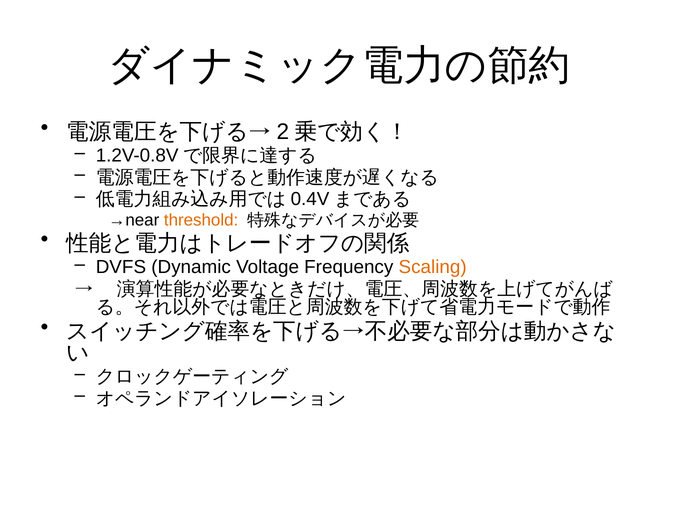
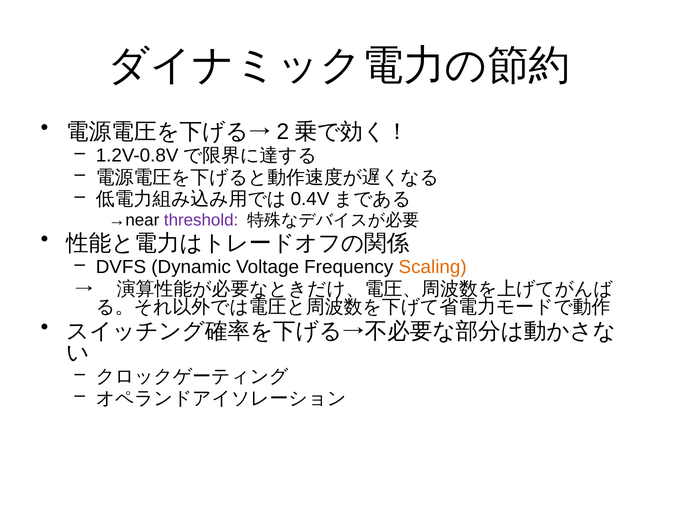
threshold colour: orange -> purple (201, 220)
